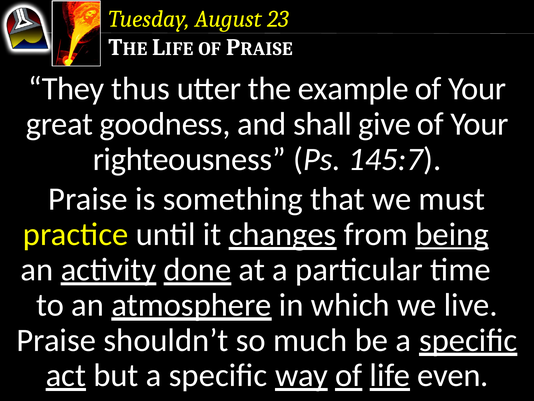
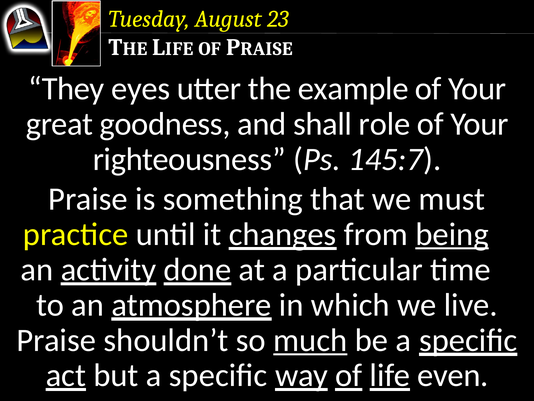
thus: thus -> eyes (141, 89)
give: give -> role (385, 124)
much underline: none -> present (310, 340)
